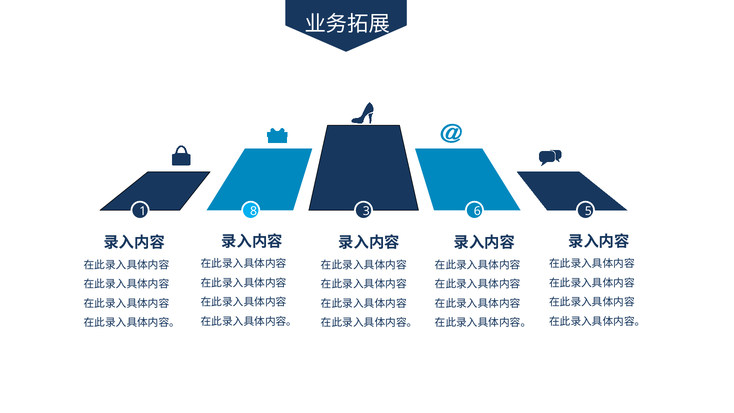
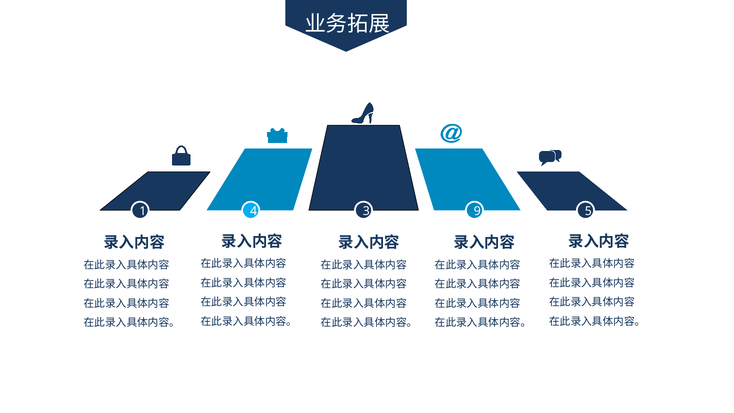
8: 8 -> 4 (254, 211)
6: 6 -> 9 (477, 211)
